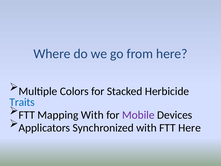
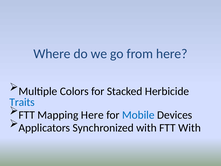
Mapping With: With -> Here (92, 115)
Mobile colour: purple -> blue (138, 115)
FTT Here: Here -> With (190, 128)
